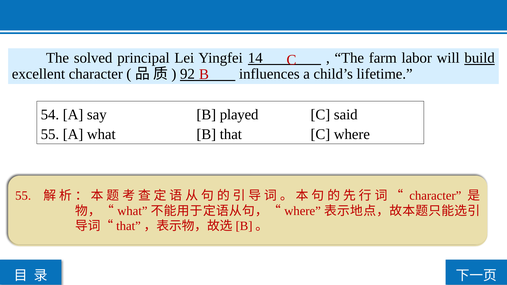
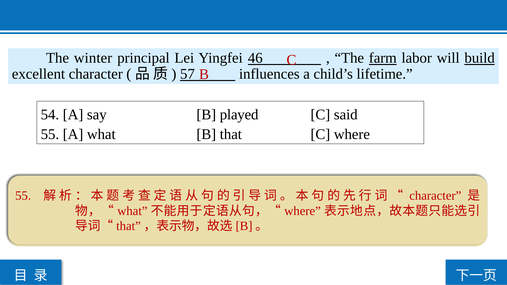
solved: solved -> winter (93, 58)
14: 14 -> 46 (255, 58)
farm underline: none -> present (383, 58)
92: 92 -> 57 (187, 74)
